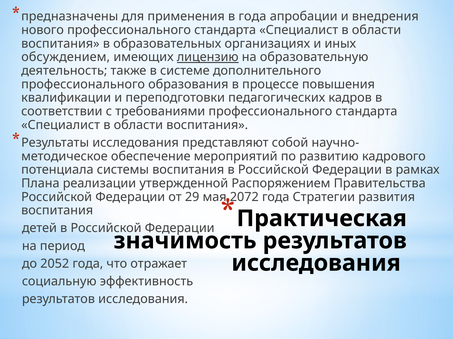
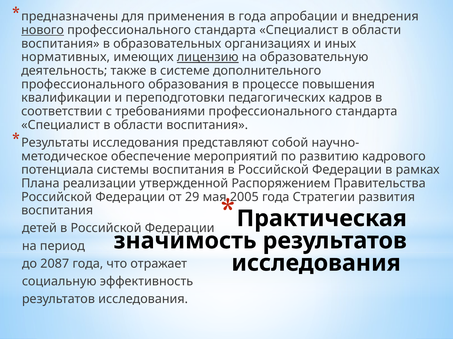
нового underline: none -> present (43, 30)
обсуждением: обсуждением -> нормативных (66, 57)
2072: 2072 -> 2005 (244, 197)
2052: 2052 -> 2087 (55, 264)
